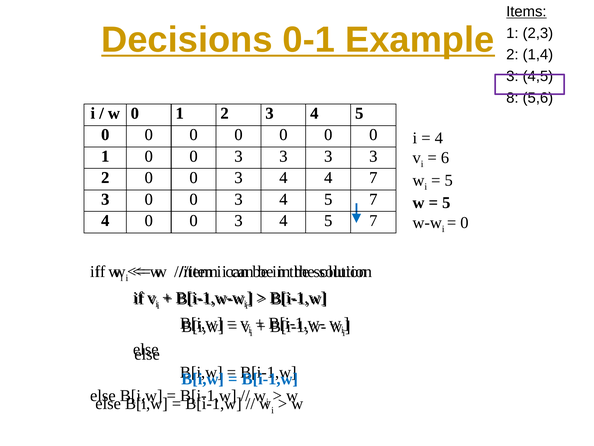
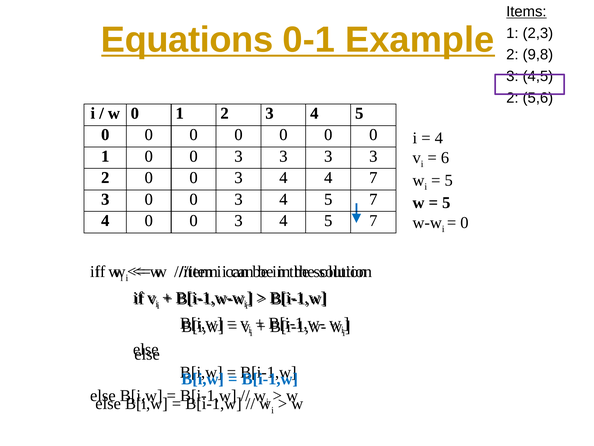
Decisions: Decisions -> Equations (187, 40)
1,4: 1,4 -> 9,8 (538, 55)
8: 8 -> 2 (512, 98)
